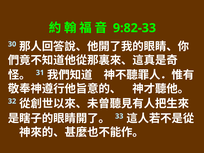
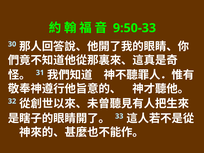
9:82-33: 9:82-33 -> 9:50-33 (134, 28)
